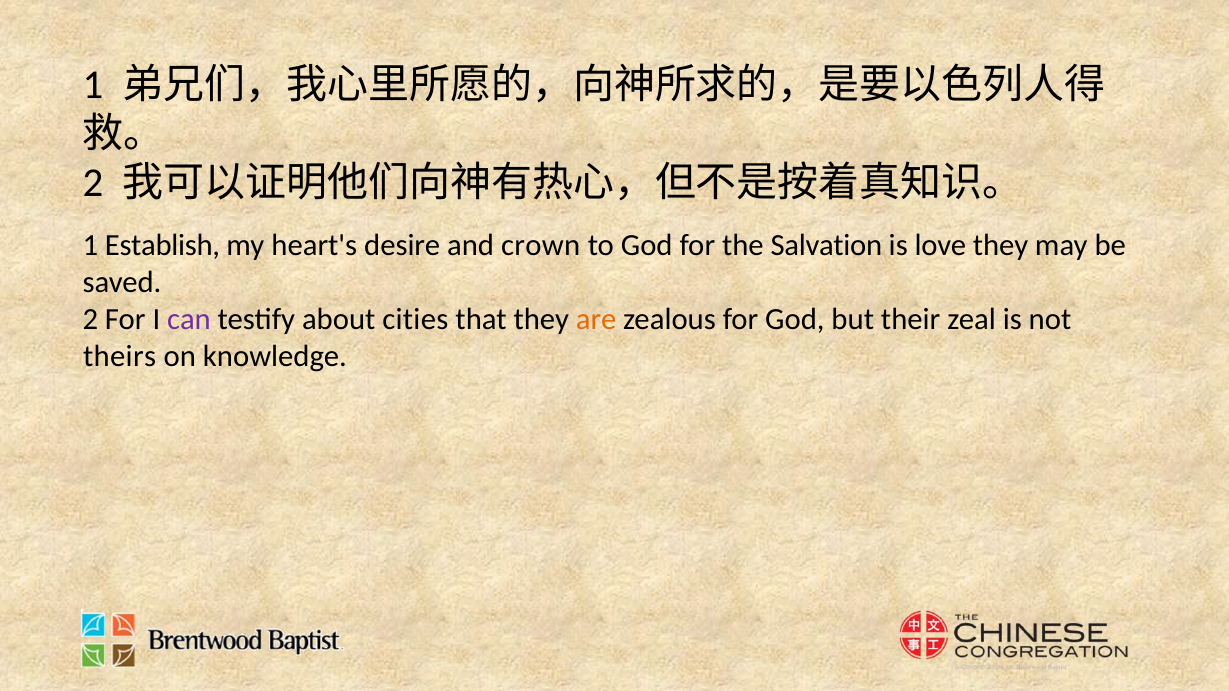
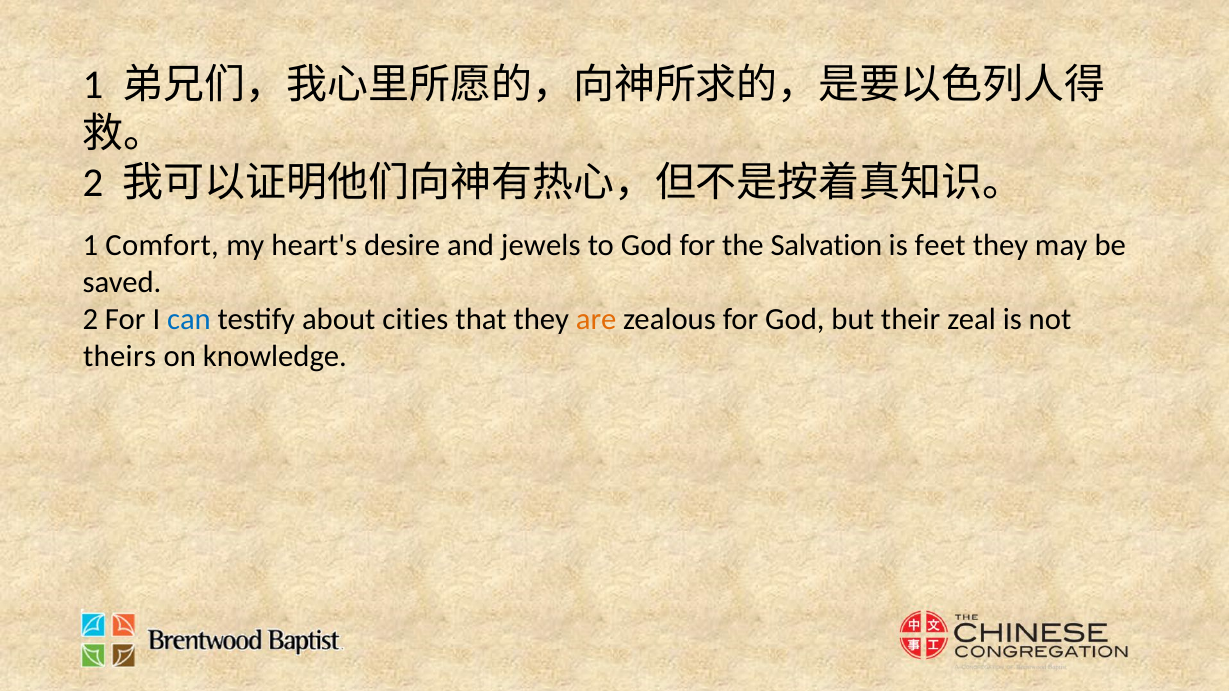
Establish: Establish -> Comfort (162, 246)
crown: crown -> jewels (541, 246)
love: love -> feet (940, 246)
can colour: purple -> blue (189, 320)
